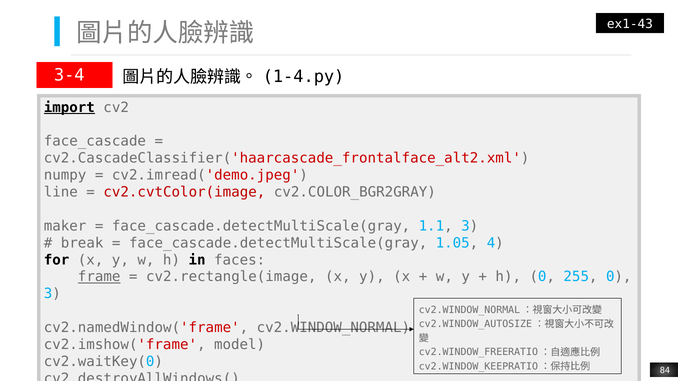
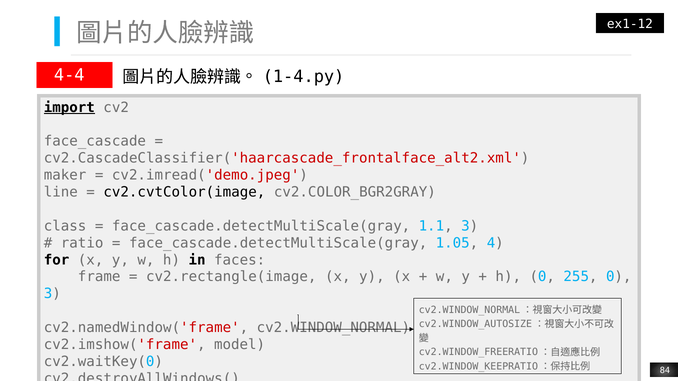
ex1-43: ex1-43 -> ex1-12 (630, 24)
3-4: 3-4 -> 4-4 (69, 75)
numpy: numpy -> maker (65, 175)
cv2.cvtColor(image colour: red -> black (184, 192)
maker: maker -> class (65, 226)
break: break -> ratio (82, 243)
frame underline: present -> none (99, 277)
